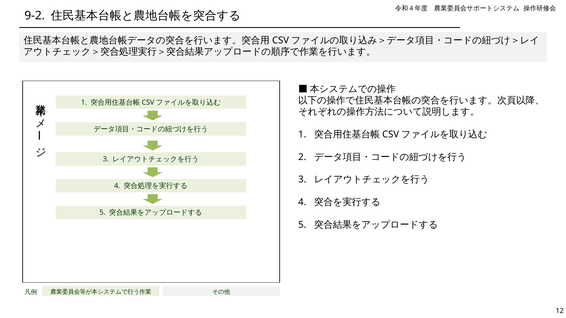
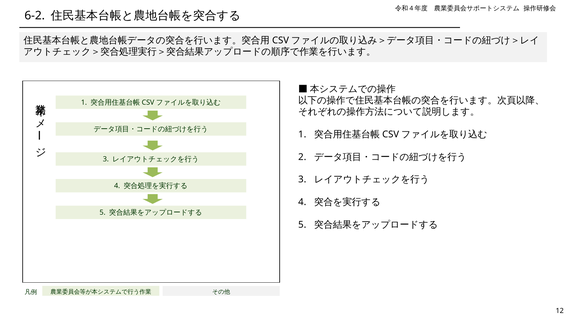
9-2: 9-2 -> 6-2 (35, 16)
